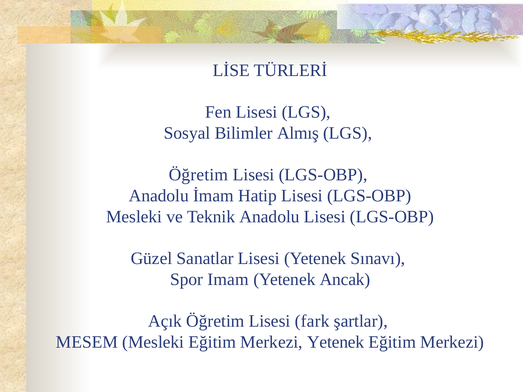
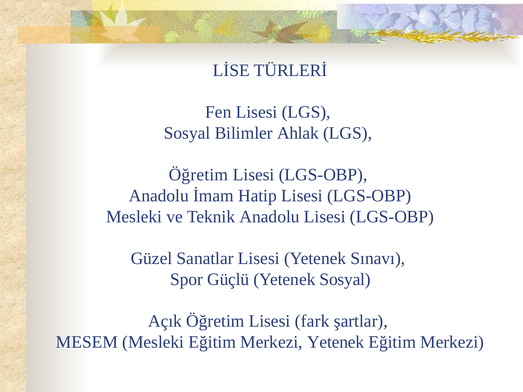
Almış: Almış -> Ahlak (298, 133)
Imam: Imam -> Güçlü (228, 280)
Yetenek Ancak: Ancak -> Sosyal (345, 280)
